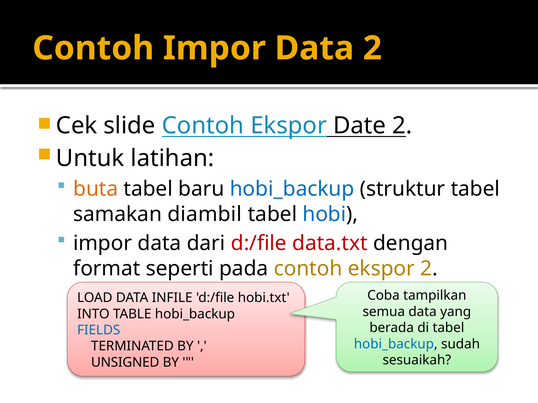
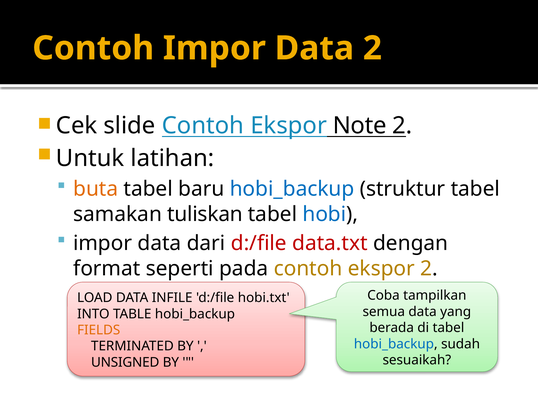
Date: Date -> Note (360, 126)
diambil: diambil -> tuliskan (205, 214)
FIELDS colour: blue -> orange (99, 330)
